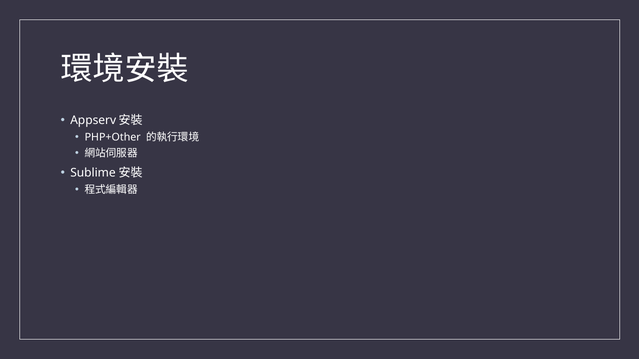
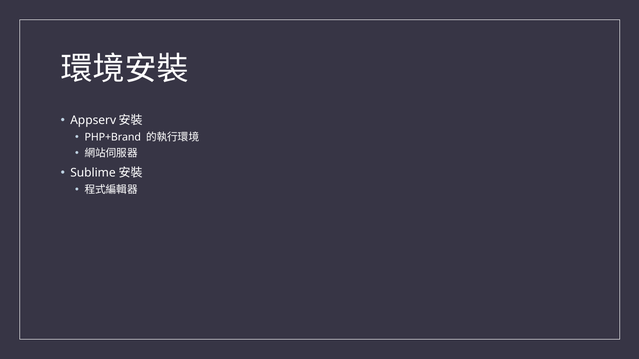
PHP+Other: PHP+Other -> PHP+Brand (113, 137)
